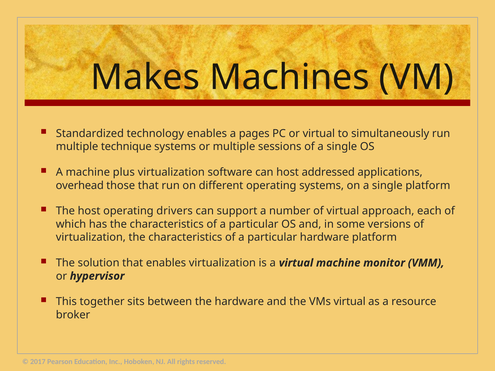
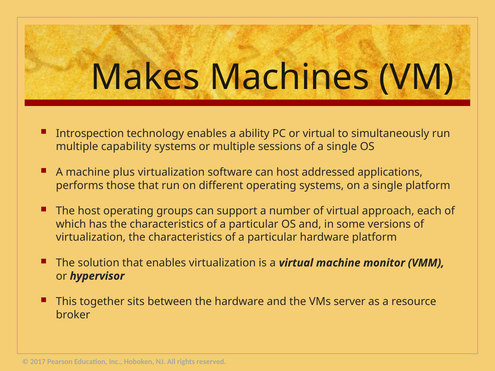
Standardized: Standardized -> Introspection (90, 134)
pages: pages -> ability (254, 134)
technique: technique -> capability (126, 147)
overhead: overhead -> performs (80, 186)
drivers: drivers -> groups (175, 211)
VMs virtual: virtual -> server (350, 302)
